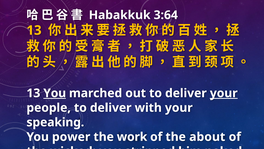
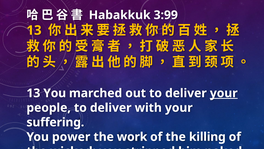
3:64: 3:64 -> 3:99 (166, 15)
You underline: present -> none (55, 93)
speaking: speaking -> suffering (55, 122)
about: about -> killing (207, 136)
